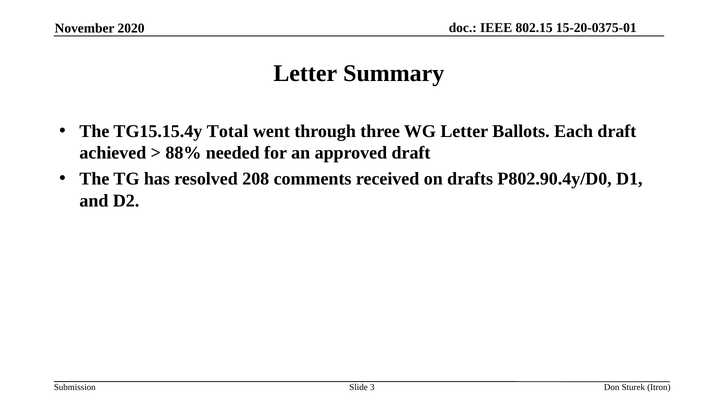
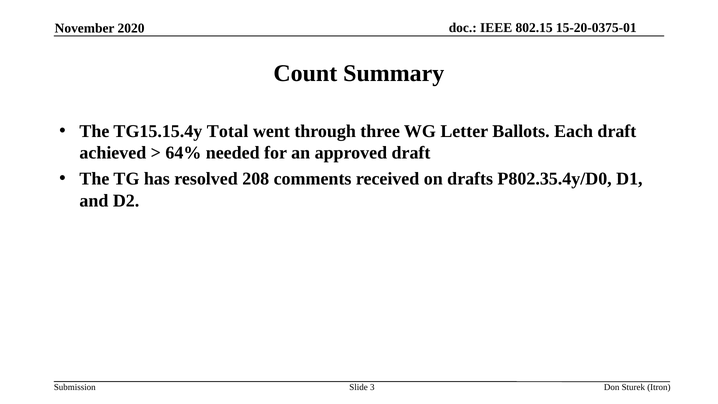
Letter: Letter -> Count (305, 73)
88%: 88% -> 64% (183, 153)
P802.90.4y/D0: P802.90.4y/D0 -> P802.35.4y/D0 (555, 179)
